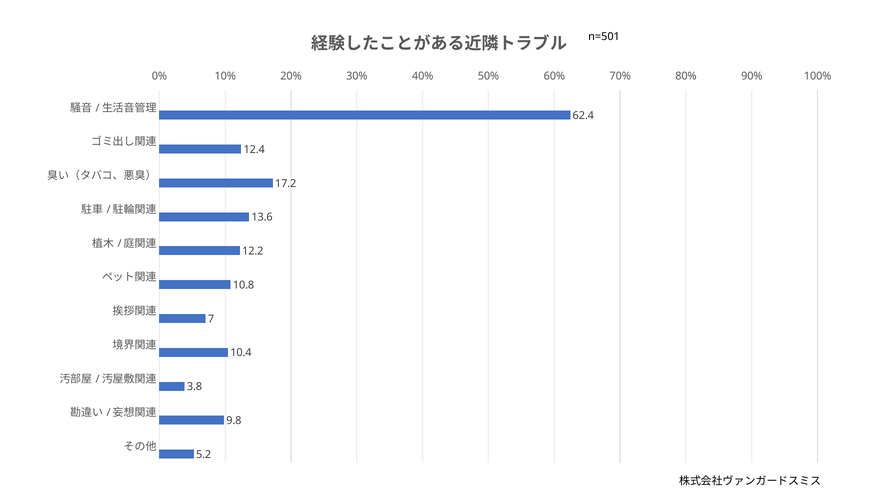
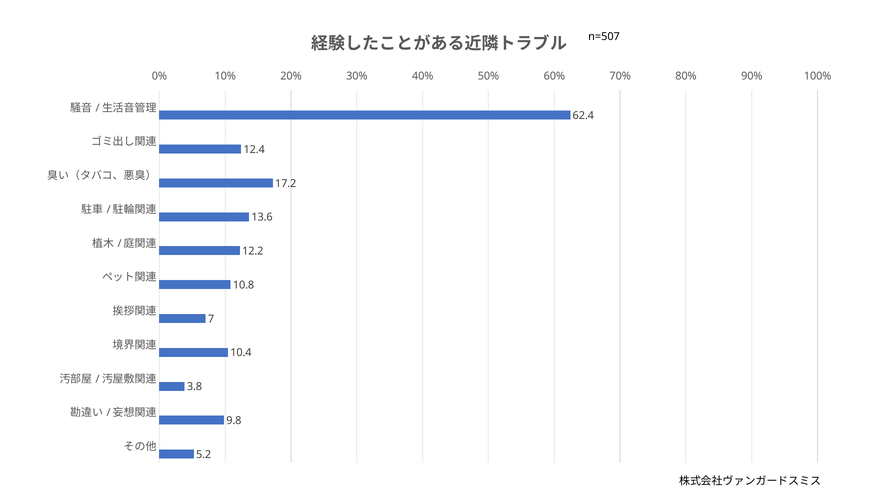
n=501: n=501 -> n=507 (604, 36)
